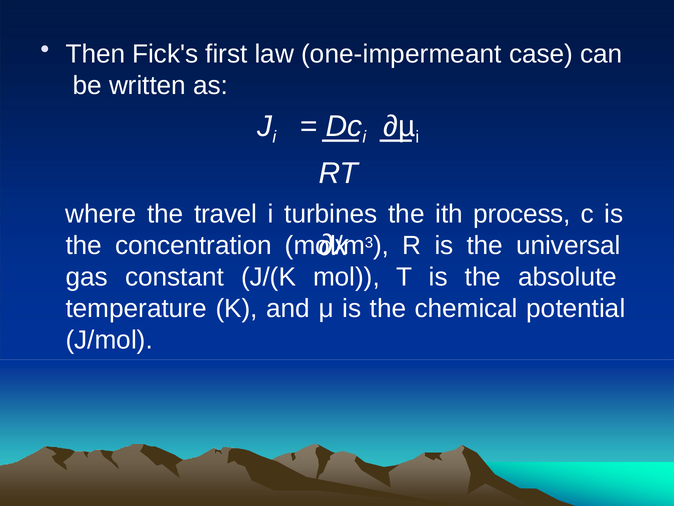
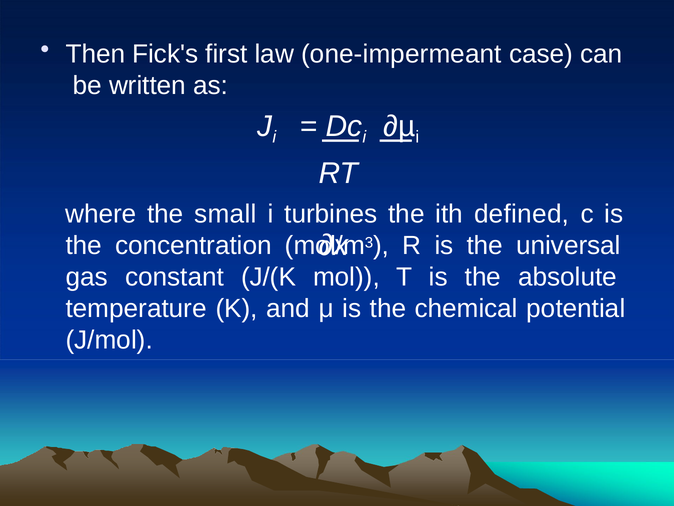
travel: travel -> small (225, 214)
process: process -> defined (522, 214)
